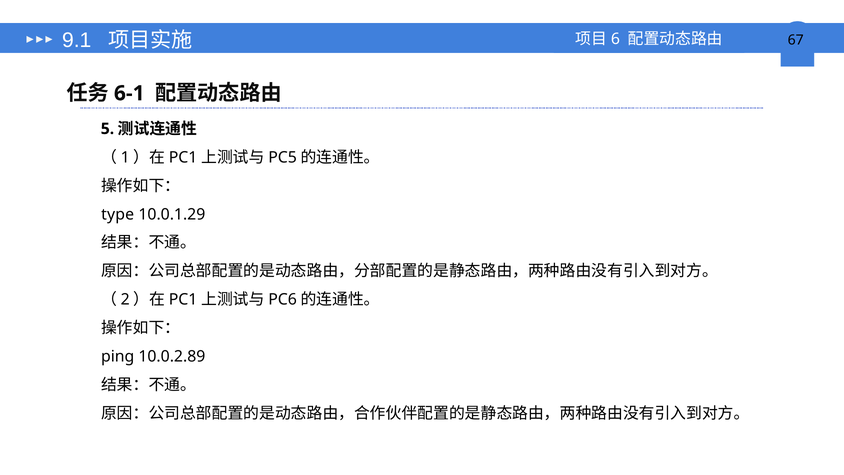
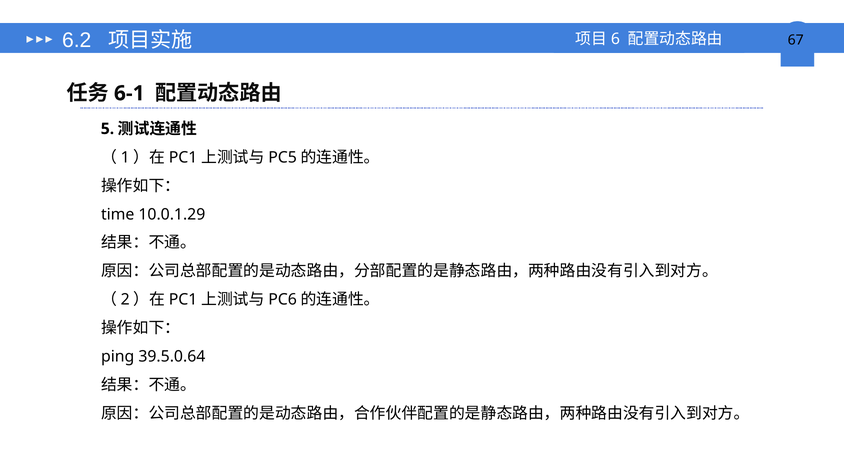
9.1: 9.1 -> 6.2 (77, 40)
type: type -> time (118, 214)
10.0.2.89: 10.0.2.89 -> 39.5.0.64 (172, 356)
